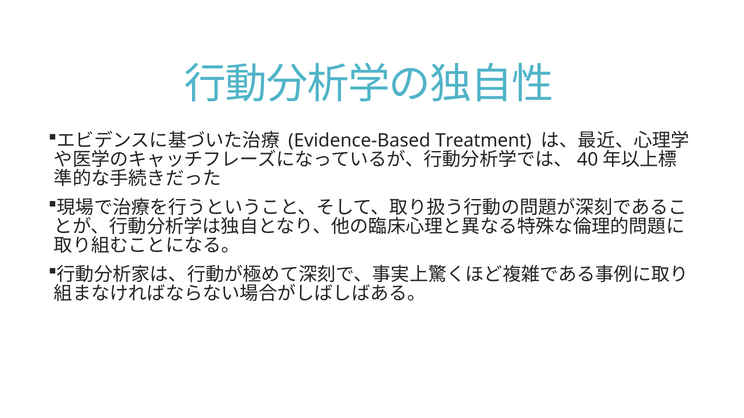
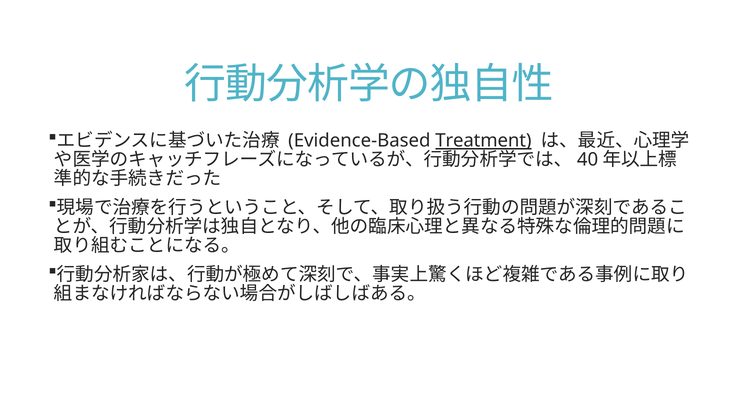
Treatment underline: none -> present (483, 141)
